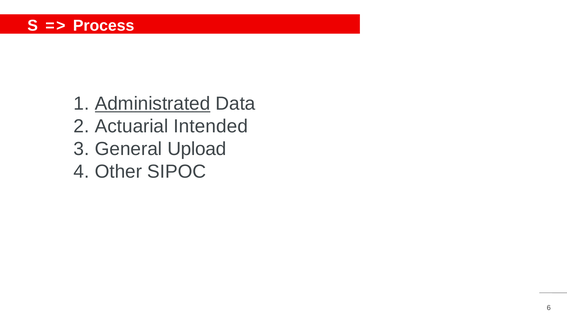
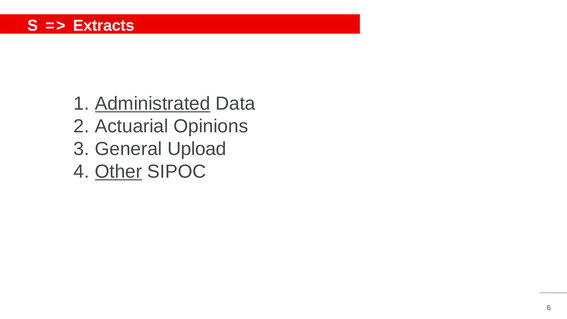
Process: Process -> Extracts (104, 26)
Intended: Intended -> Opinions (211, 126)
Other underline: none -> present (118, 172)
